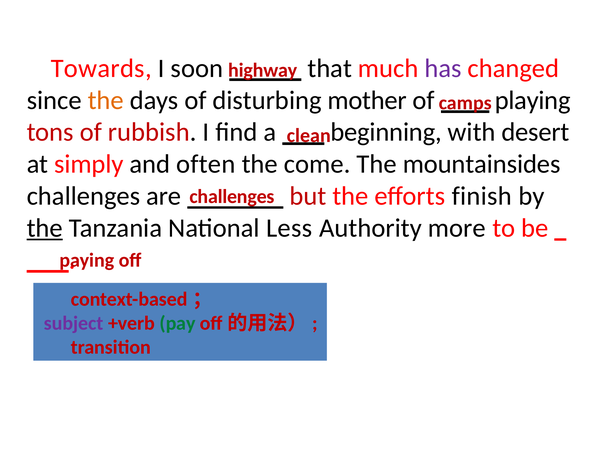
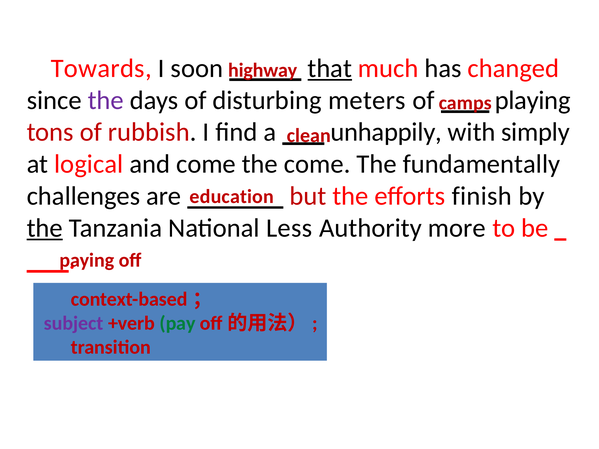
that underline: none -> present (330, 68)
has colour: purple -> black (443, 68)
the colour: orange -> purple (106, 100)
mother: mother -> meters (367, 100)
beginning: beginning -> unhappily (386, 132)
desert: desert -> simply (535, 132)
simply: simply -> logical (89, 164)
and often: often -> come (206, 164)
mountainsides: mountainsides -> fundamentally (481, 164)
challenges: challenges -> education (232, 197)
